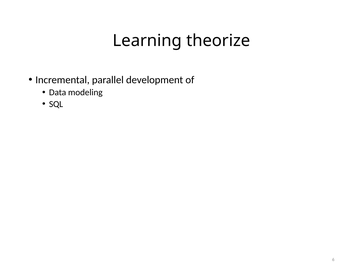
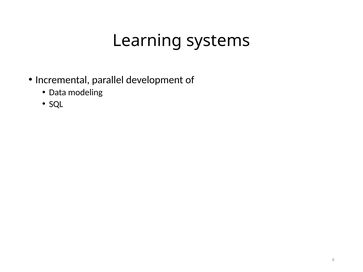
theorize: theorize -> systems (218, 41)
